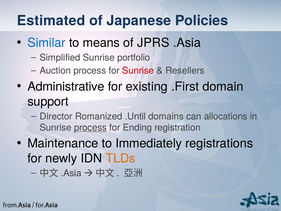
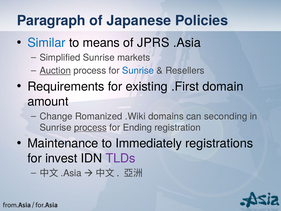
Estimated: Estimated -> Paragraph (51, 21)
portfolio: portfolio -> markets (134, 57)
Auction underline: none -> present (55, 71)
Sunrise colour: red -> blue (138, 71)
Administrative: Administrative -> Requirements (66, 86)
support: support -> amount (48, 101)
Director: Director -> Change (56, 116)
.Until: .Until -> .Wiki (135, 116)
allocations: allocations -> seconding (226, 116)
newly: newly -> invest (61, 158)
TLDs colour: orange -> purple (121, 158)
